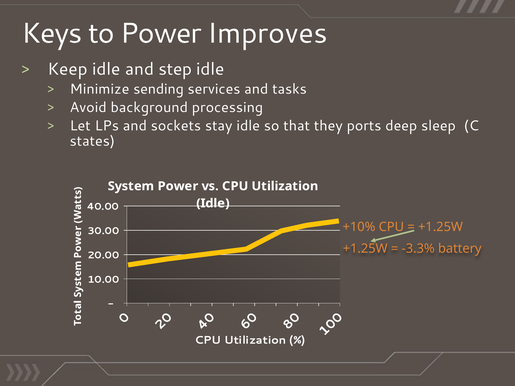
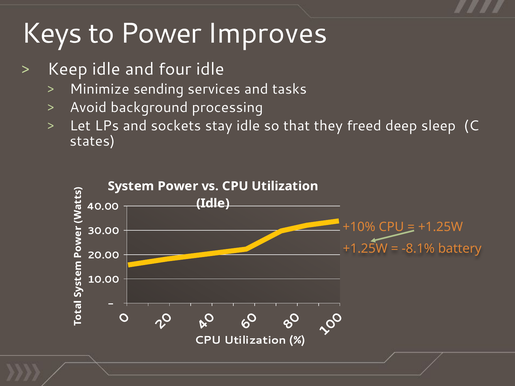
step: step -> four (175, 69)
ports: ports -> freed (364, 126)
-3.3%: -3.3% -> -8.1% (418, 249)
